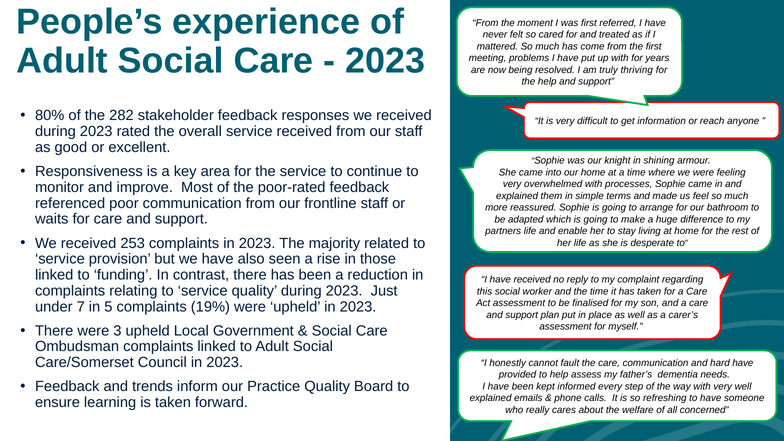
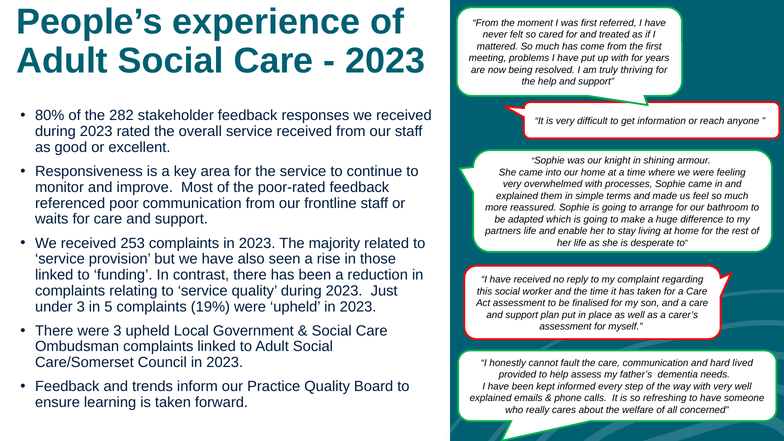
under 7: 7 -> 3 (81, 307)
hard have: have -> lived (743, 363)
